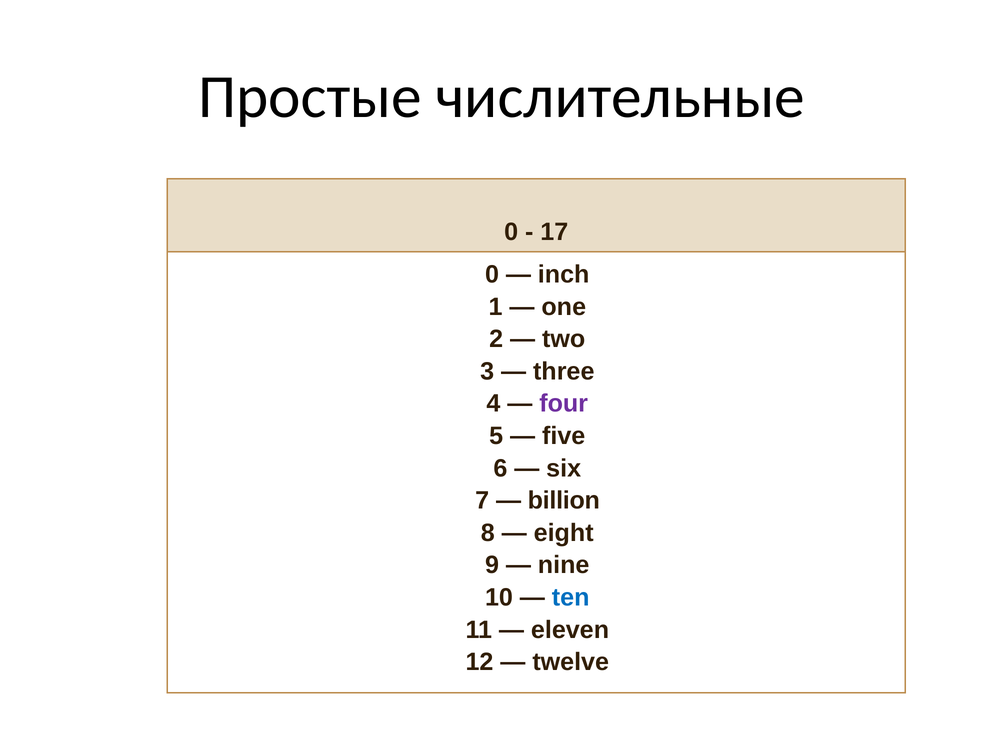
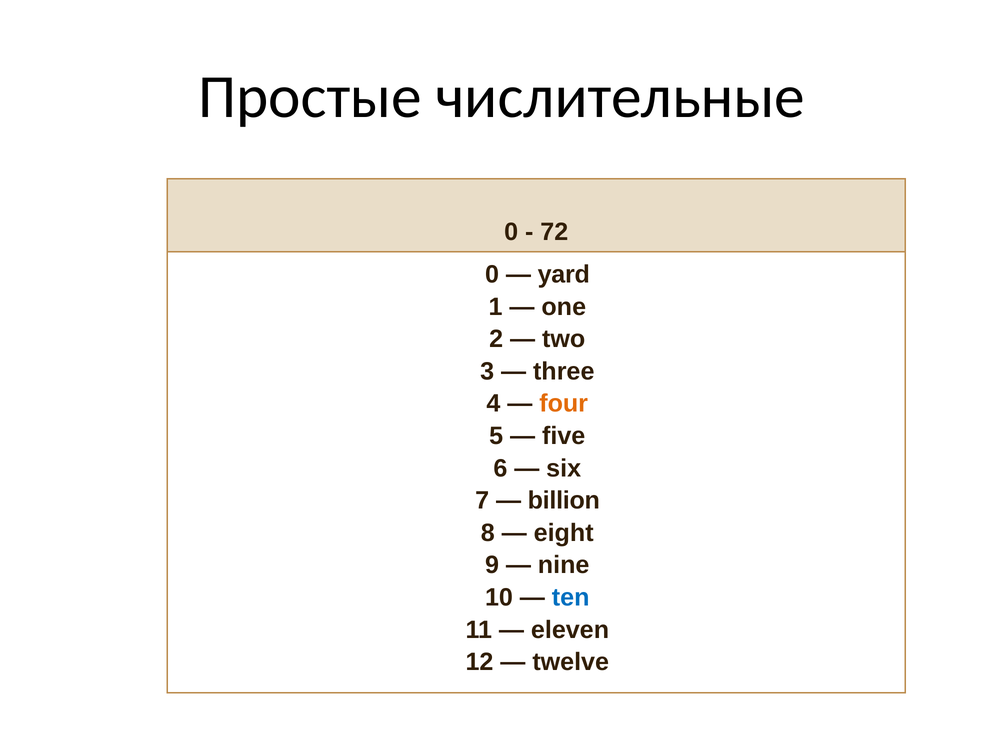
17: 17 -> 72 (554, 232)
inch: inch -> yard (564, 274)
four colour: purple -> orange (564, 404)
